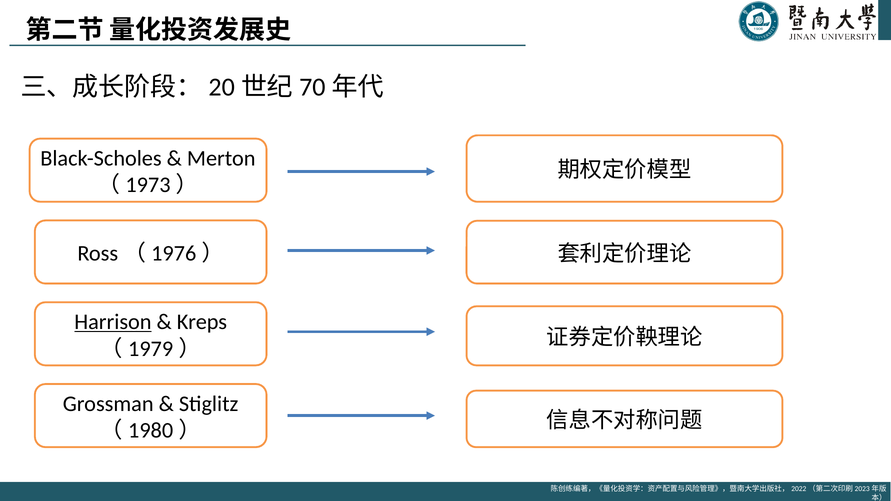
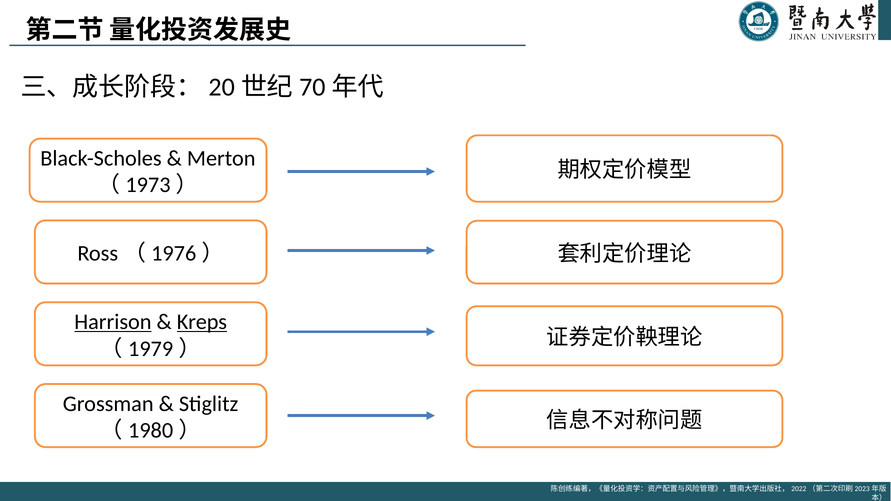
Kreps underline: none -> present (202, 322)
